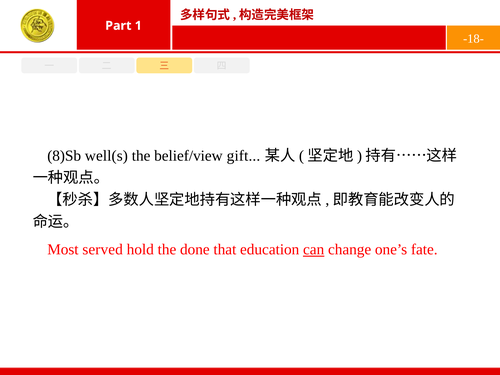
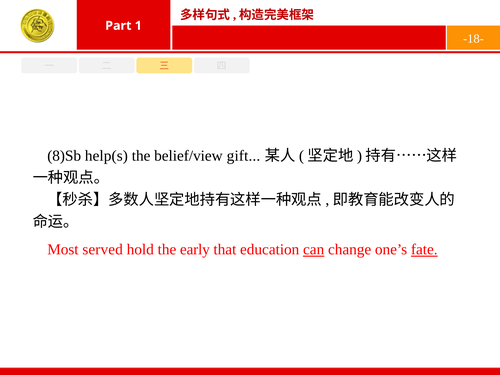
well(s: well(s -> help(s (106, 156)
done: done -> early (195, 250)
fate underline: none -> present (424, 250)
